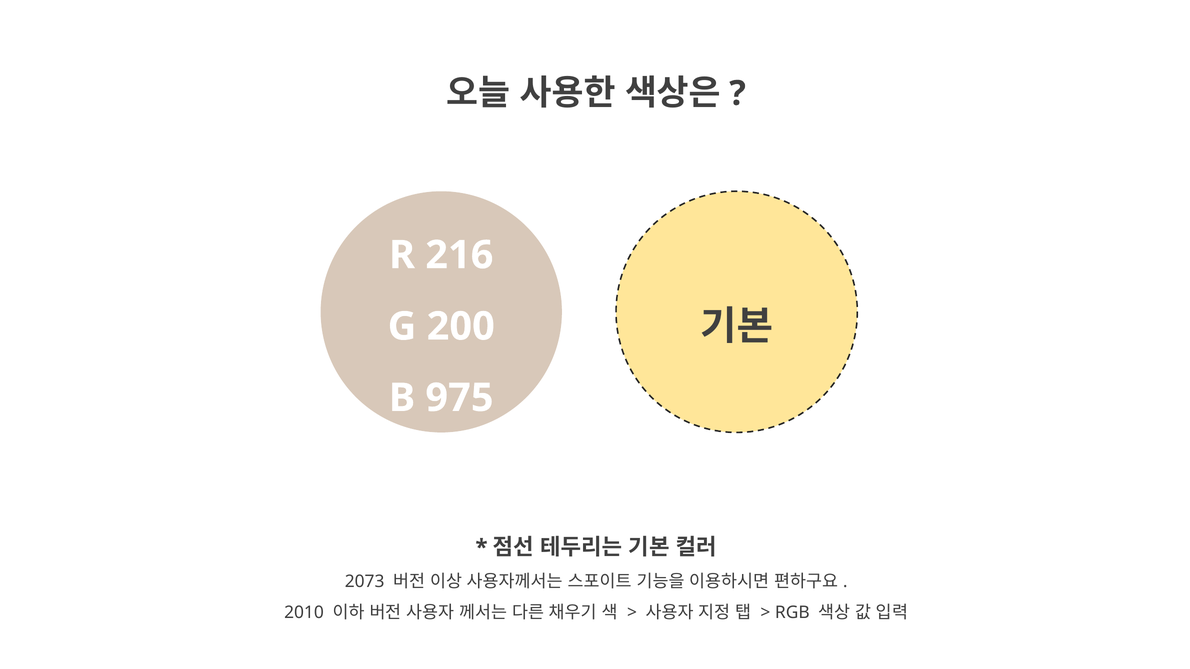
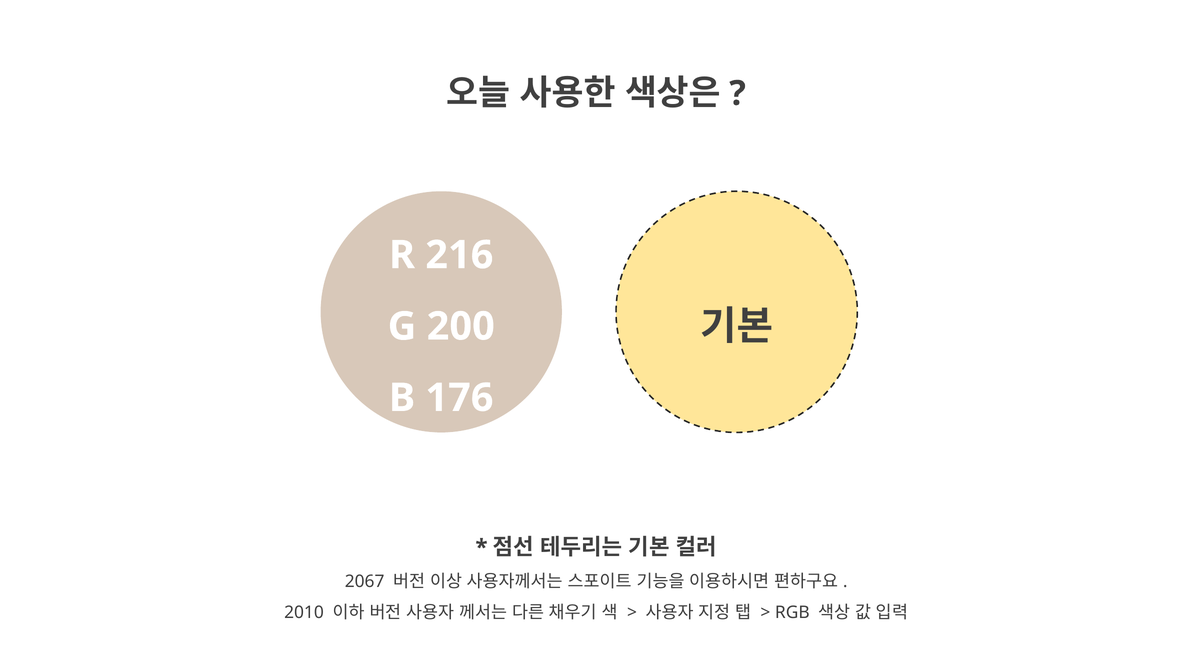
975: 975 -> 176 (459, 398)
2073: 2073 -> 2067 (365, 582)
